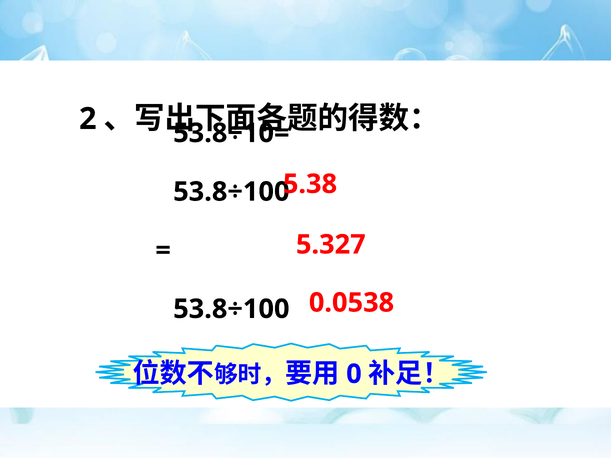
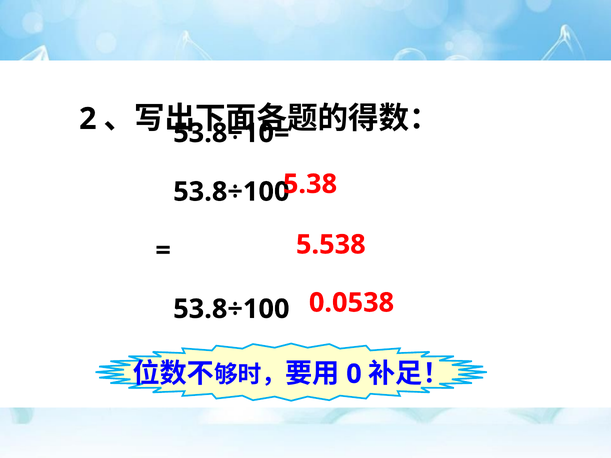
5.327: 5.327 -> 5.538 (331, 245)
